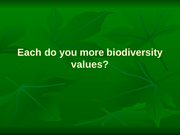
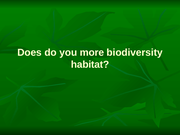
Each: Each -> Does (29, 52)
values: values -> habitat (90, 64)
